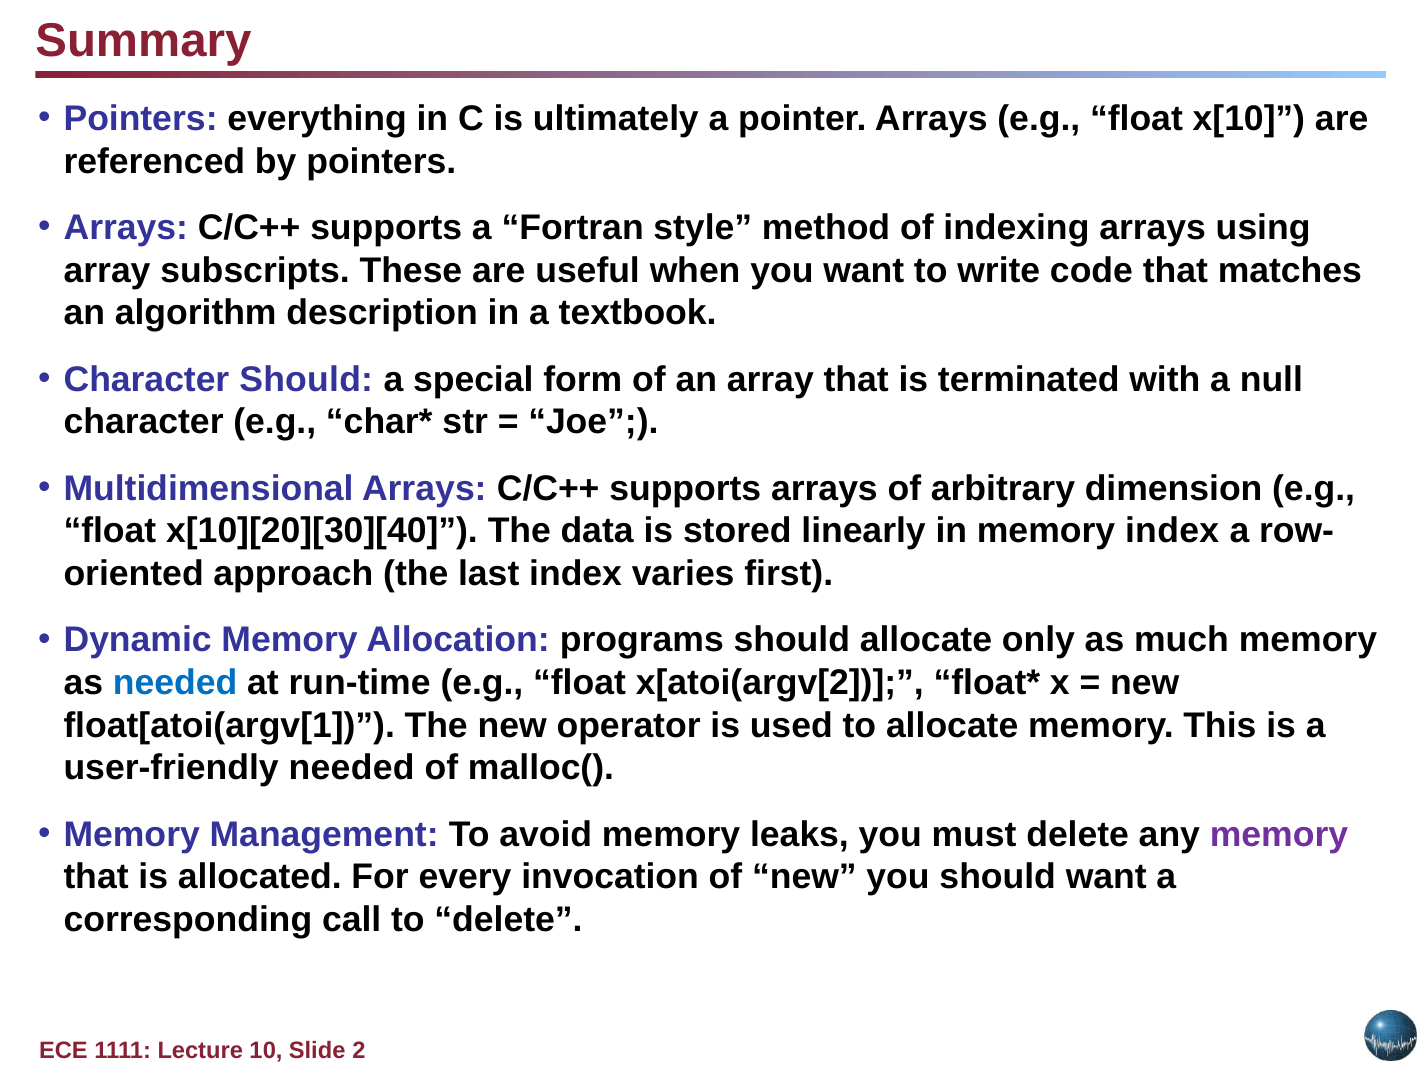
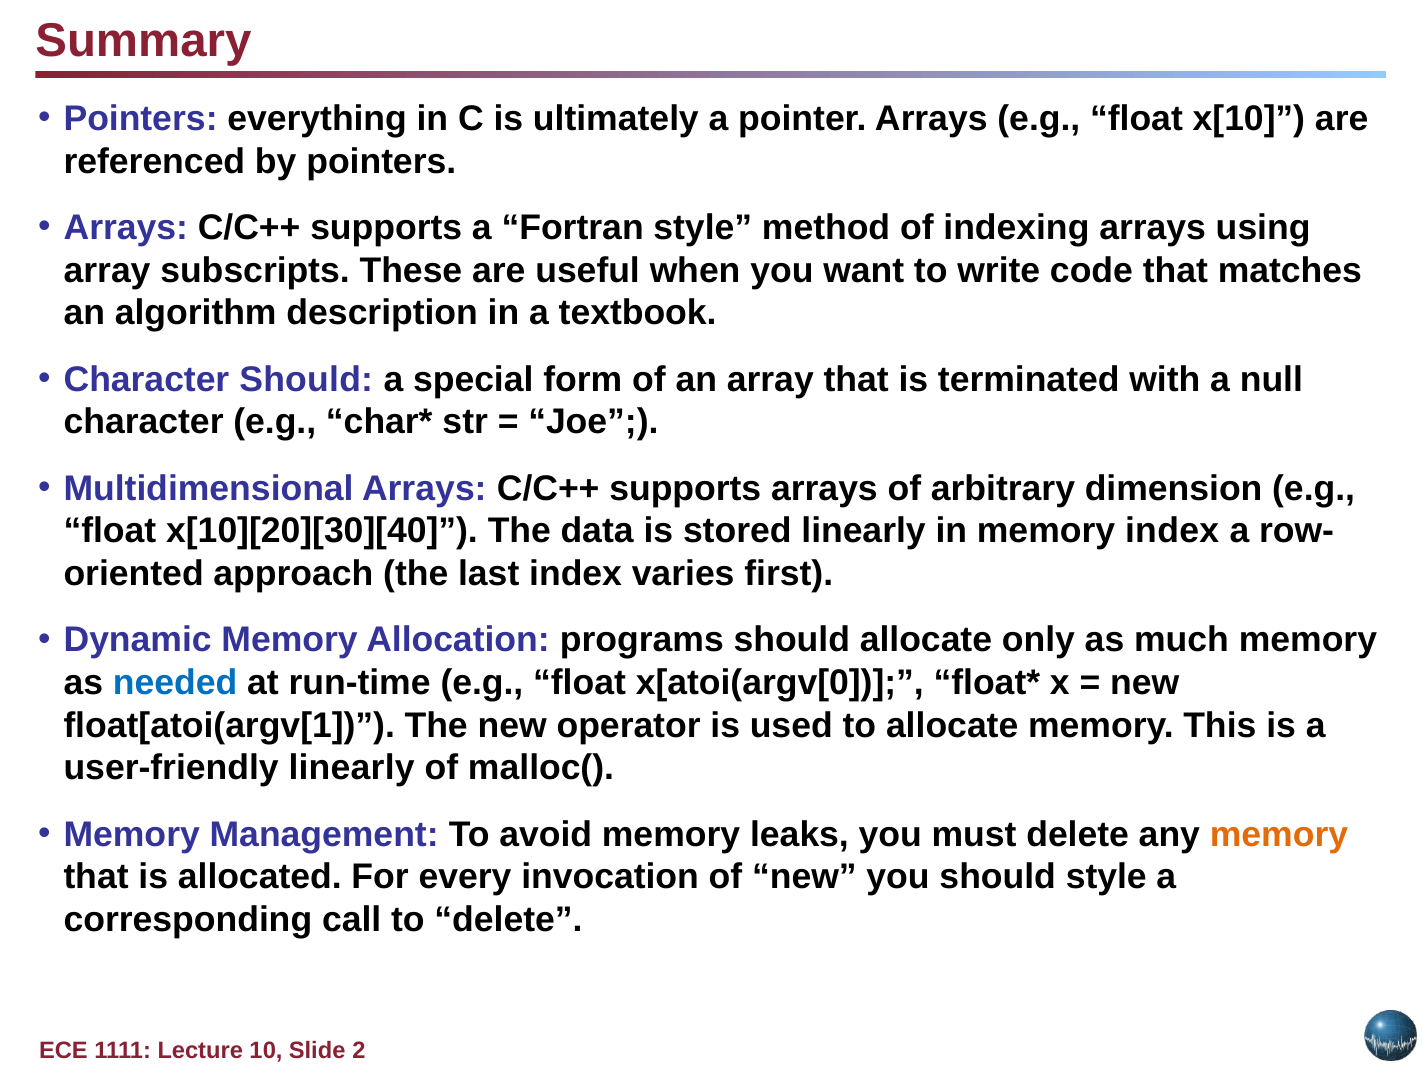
x[atoi(argv[2: x[atoi(argv[2 -> x[atoi(argv[0 (780, 683)
user-friendly needed: needed -> linearly (352, 768)
memory colour: purple -> orange (1279, 834)
should want: want -> style (1106, 877)
